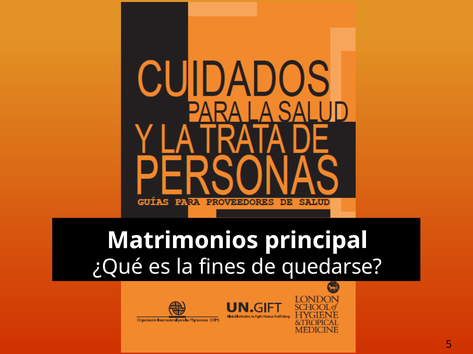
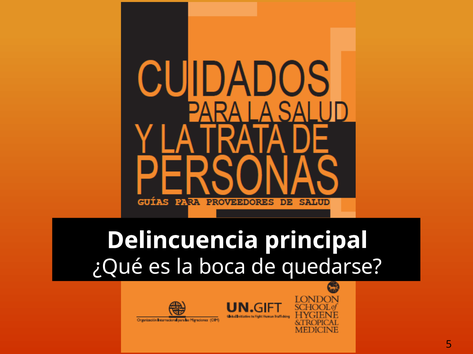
Matrimonios: Matrimonios -> Delincuencia (183, 241)
fines: fines -> boca (222, 267)
